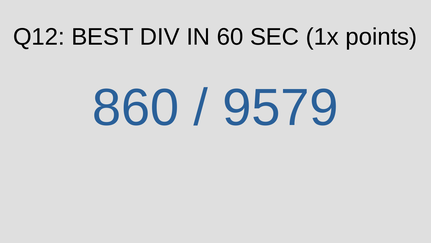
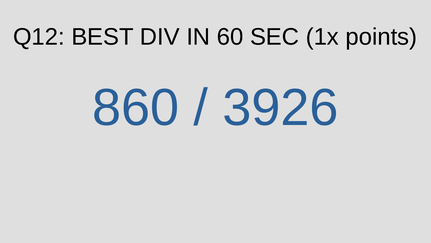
9579: 9579 -> 3926 (280, 108)
